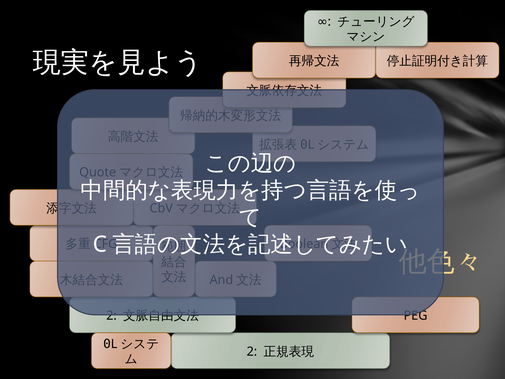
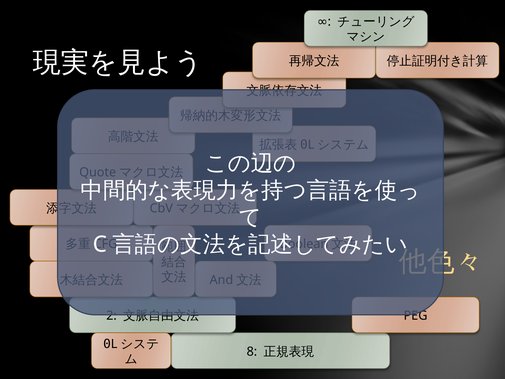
2: 2 -> 8 (252, 351)
